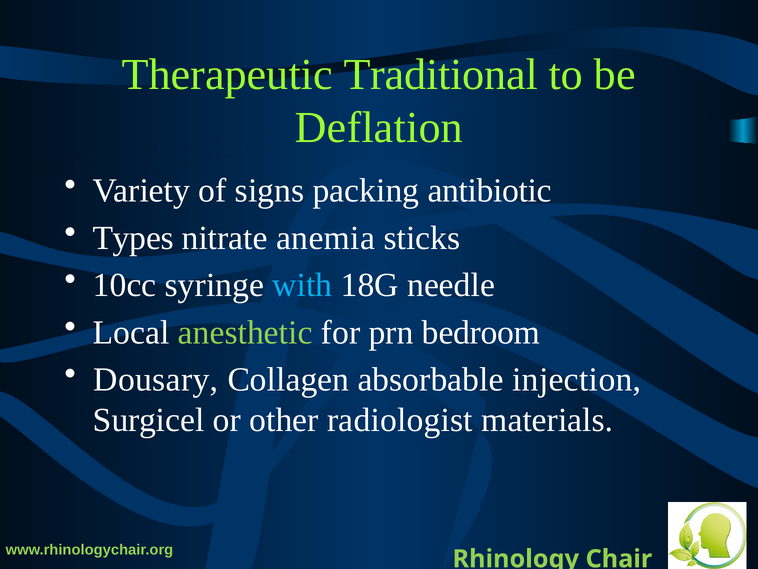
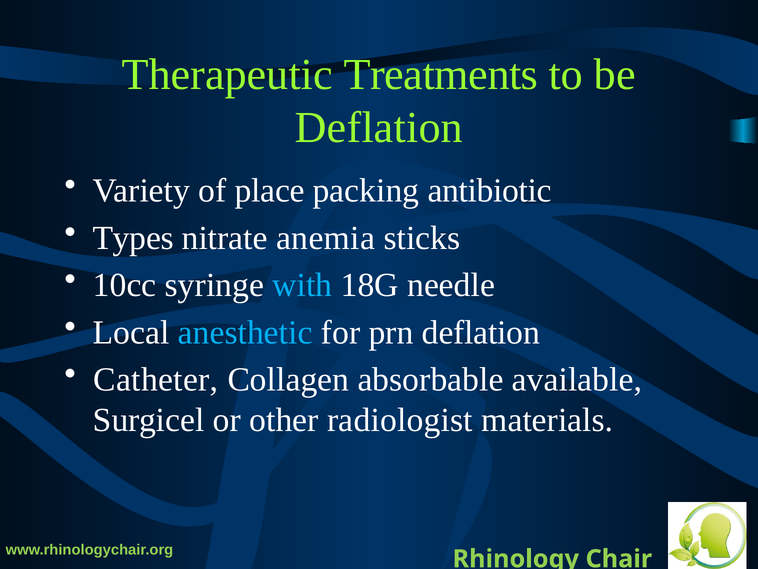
Traditional: Traditional -> Treatments (441, 74)
signs: signs -> place (270, 191)
anesthetic colour: light green -> light blue (245, 332)
prn bedroom: bedroom -> deflation (481, 332)
Dousary: Dousary -> Catheter (156, 379)
injection: injection -> available (577, 379)
